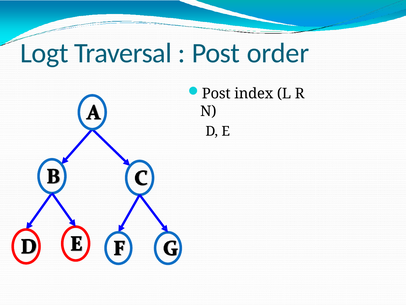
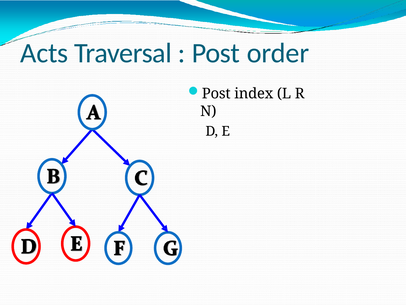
Logt: Logt -> Acts (44, 53)
